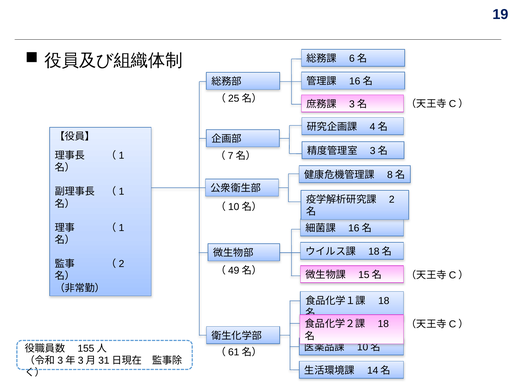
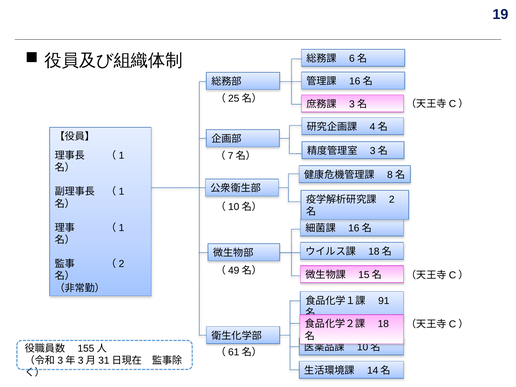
18: 18 -> 91 (384, 301)
